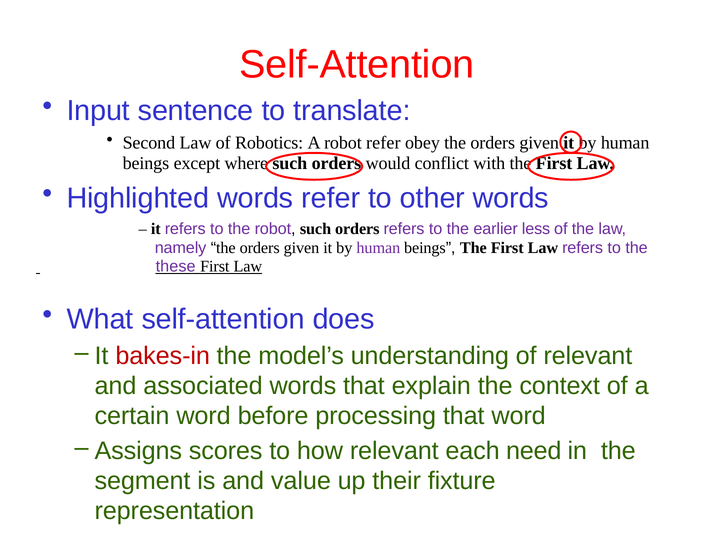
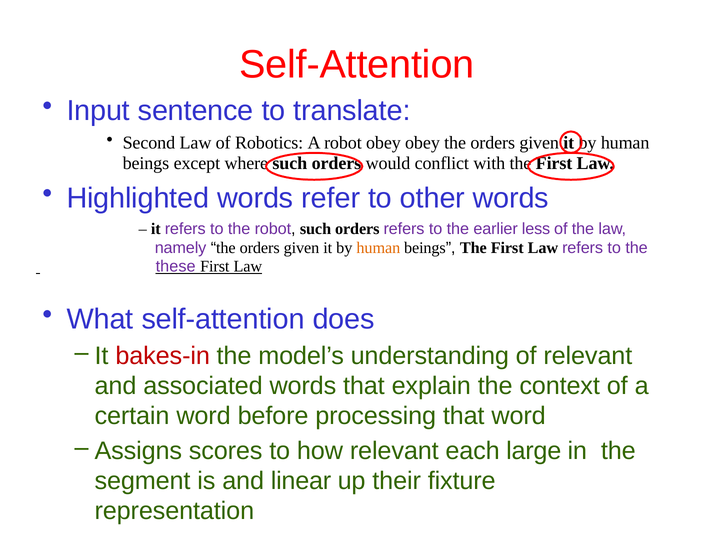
robot refer: refer -> obey (383, 143)
human colour: purple -> orange (378, 248)
need: need -> large (534, 451)
value: value -> linear (301, 481)
